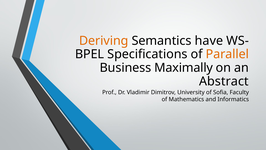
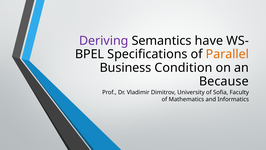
Deriving colour: orange -> purple (104, 41)
Maximally: Maximally -> Condition (183, 68)
Abstract: Abstract -> Because (224, 81)
